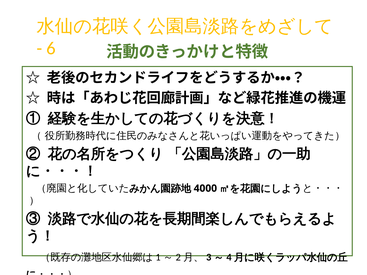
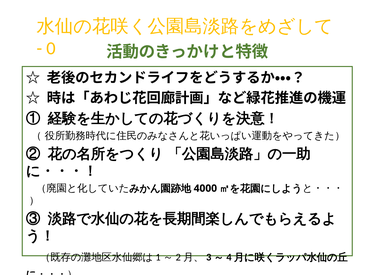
6: 6 -> 0 (51, 48)
